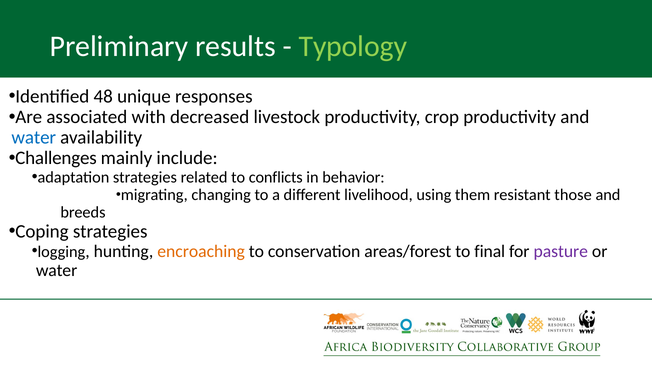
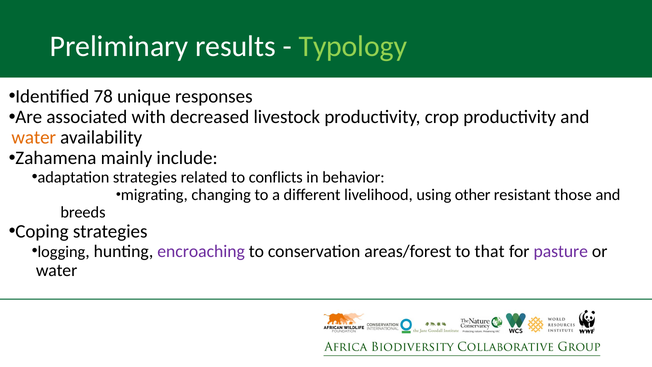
48: 48 -> 78 (103, 96)
water colour: blue -> orange (34, 137)
Challenges: Challenges -> Zahamena (56, 158)
them: them -> other (473, 195)
encroaching colour: orange -> purple (201, 251)
final: final -> that (490, 251)
